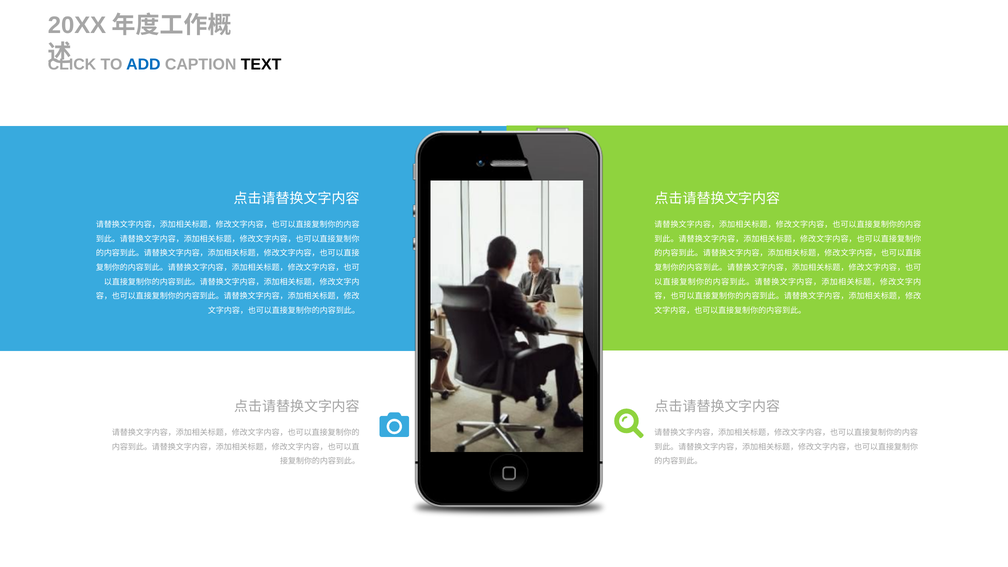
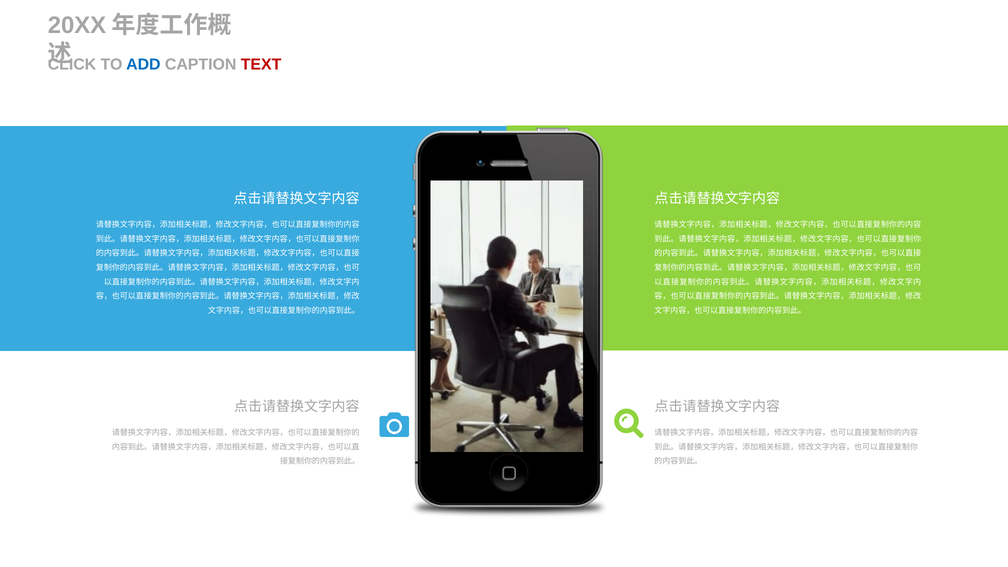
TEXT colour: black -> red (261, 65)
